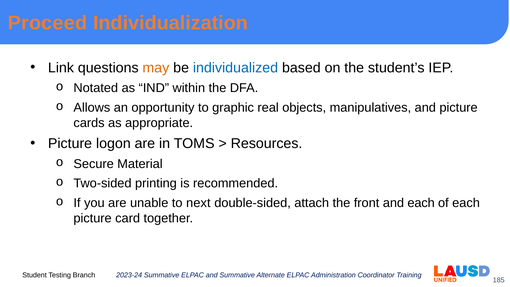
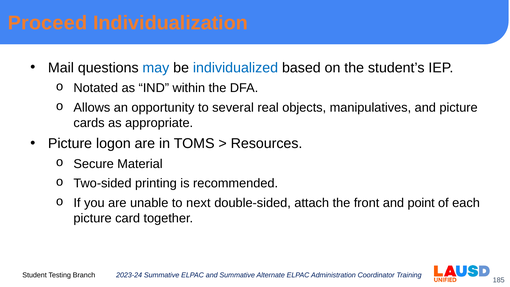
Link: Link -> Mail (61, 68)
may colour: orange -> blue (156, 68)
graphic: graphic -> several (233, 108)
and each: each -> point (421, 203)
